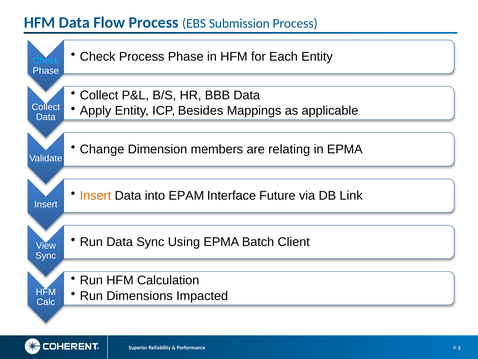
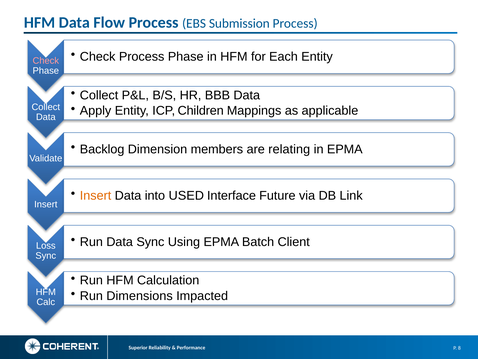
Check colour: light blue -> pink (46, 61)
Besides: Besides -> Children (201, 111)
Change: Change -> Backlog (102, 149)
EPAM: EPAM -> USED (186, 195)
View: View -> Loss (46, 246)
